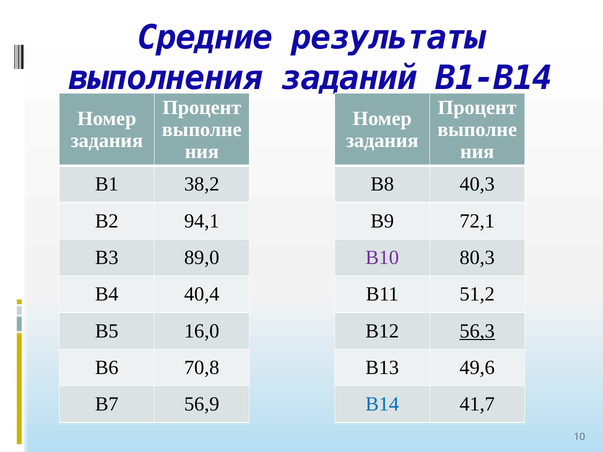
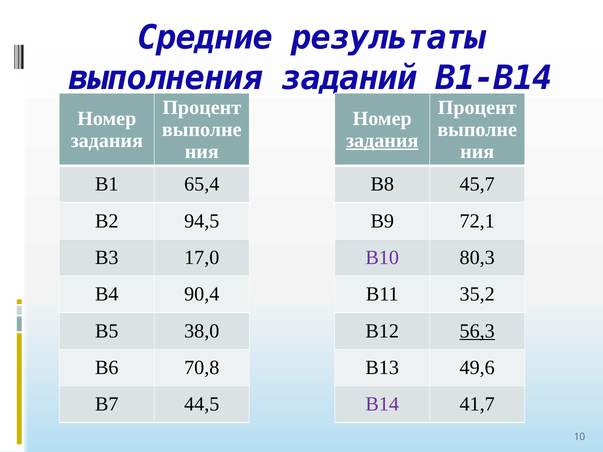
задания underline: none -> present (382, 141)
38,2: 38,2 -> 65,4 (202, 184)
40,3: 40,3 -> 45,7 (477, 184)
94,1: 94,1 -> 94,5 (202, 221)
89,0: 89,0 -> 17,0 (202, 258)
40,4: 40,4 -> 90,4 (202, 294)
51,2: 51,2 -> 35,2 (477, 294)
16,0: 16,0 -> 38,0 (202, 331)
56,9: 56,9 -> 44,5 (202, 405)
В14 colour: blue -> purple (382, 405)
